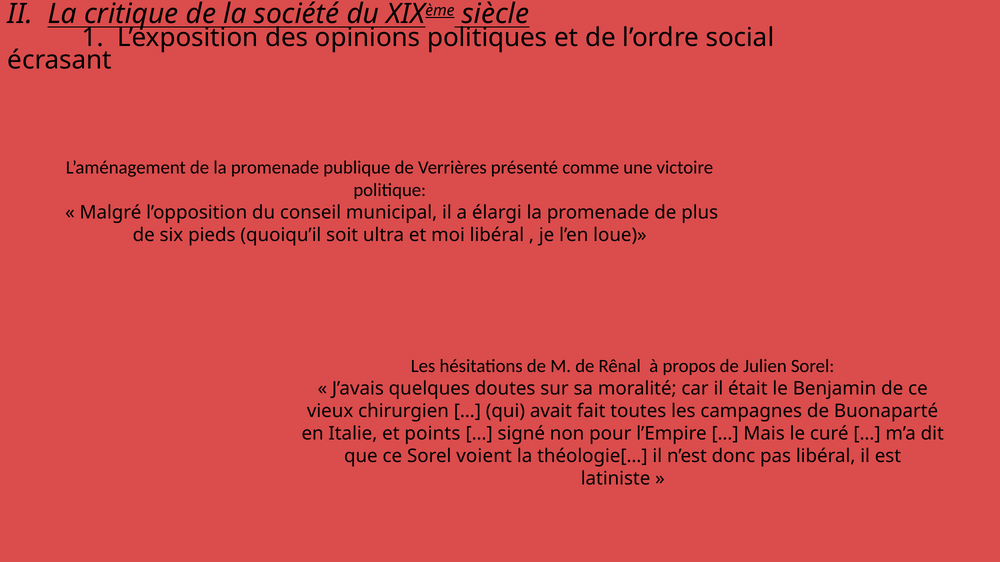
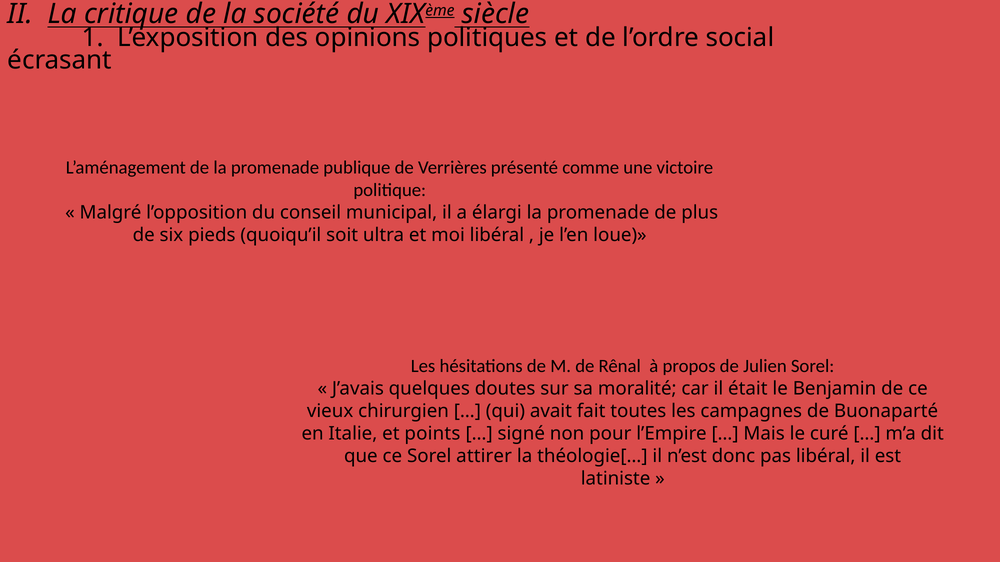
voient: voient -> attirer (484, 456)
